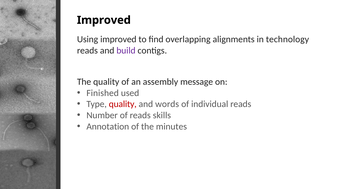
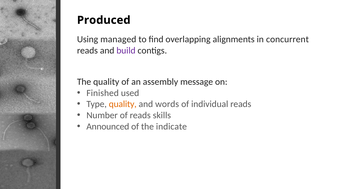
Improved: Improved -> Produced (104, 20)
Using improved: improved -> managed (118, 39)
technology: technology -> concurrent (287, 39)
quality colour: red -> orange (123, 104)
Annotation: Annotation -> Announced (108, 127)
minutes: minutes -> indicate (171, 127)
